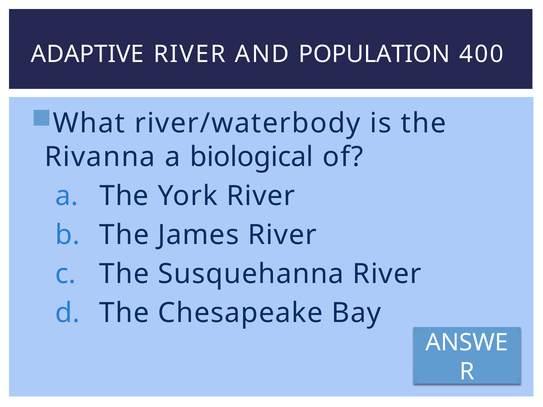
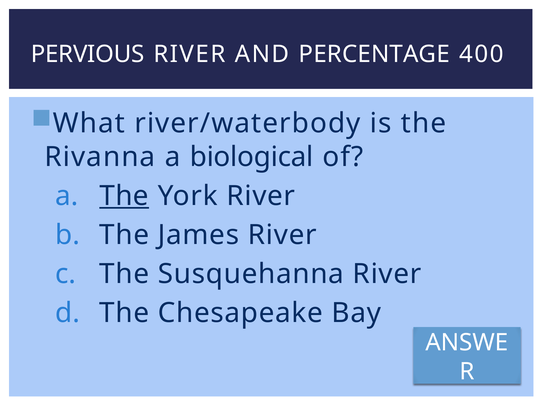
ADAPTIVE: ADAPTIVE -> PERVIOUS (88, 54)
POPULATION: POPULATION -> PERCENTAGE (374, 54)
The underline: none -> present (124, 196)
